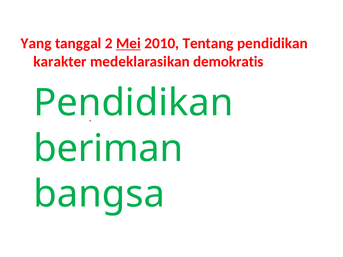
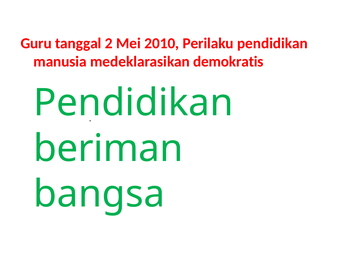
Yang: Yang -> Guru (36, 43)
Mei underline: present -> none (128, 43)
Tentang: Tentang -> Perilaku (208, 43)
karakter: karakter -> manusia (60, 62)
